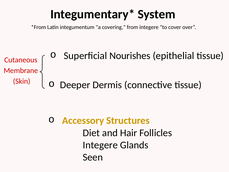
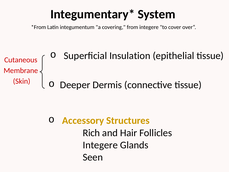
Nourishes: Nourishes -> Insulation (130, 56)
Diet: Diet -> Rich (91, 133)
